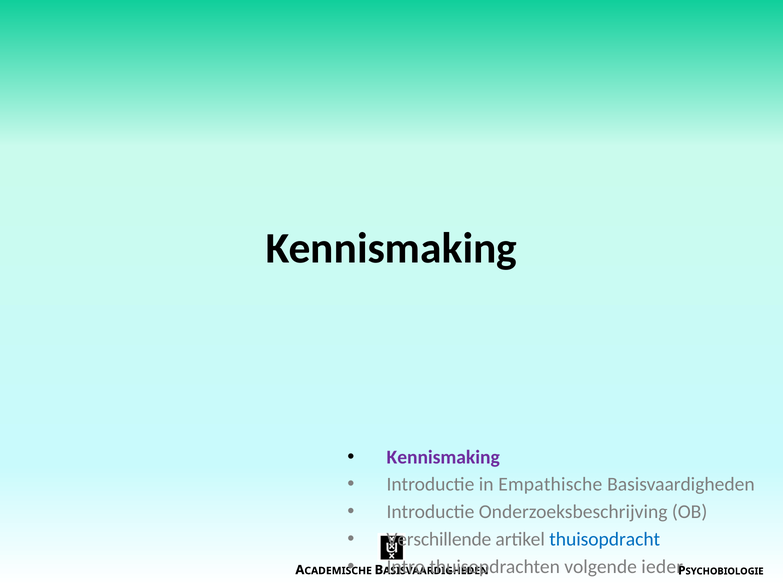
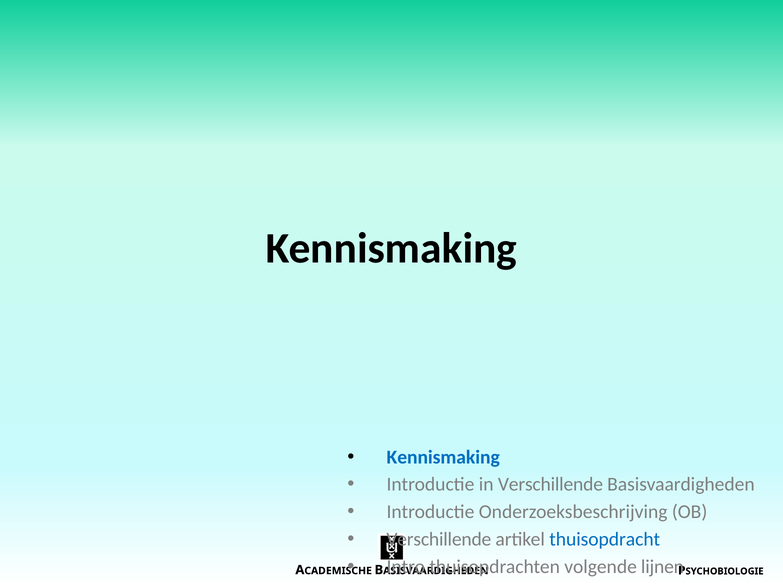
Kennismaking colour: purple -> blue (443, 457)
in Empathische: Empathische -> Verschillende (550, 485)
ieder: ieder -> lijnen (662, 567)
